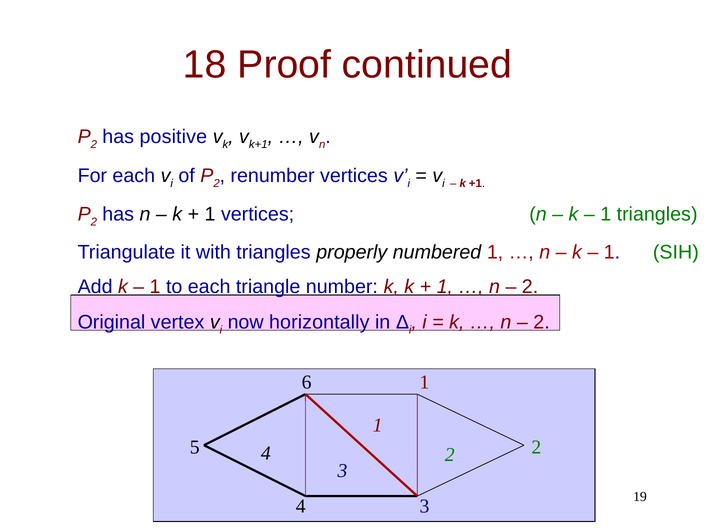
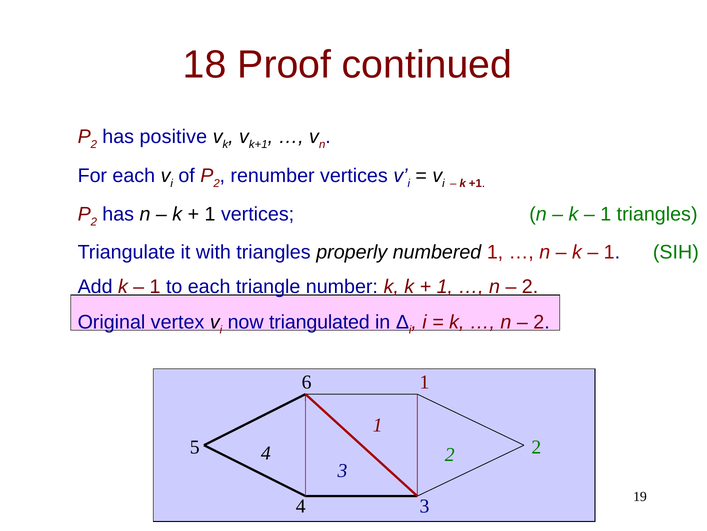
horizontally: horizontally -> triangulated (319, 322)
